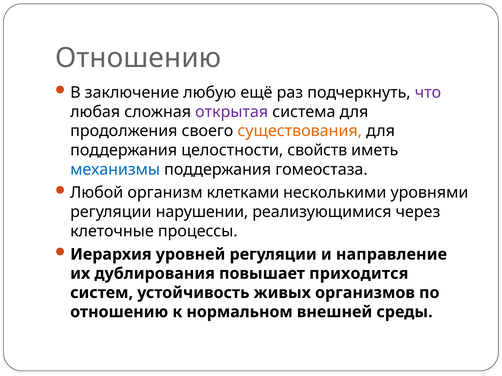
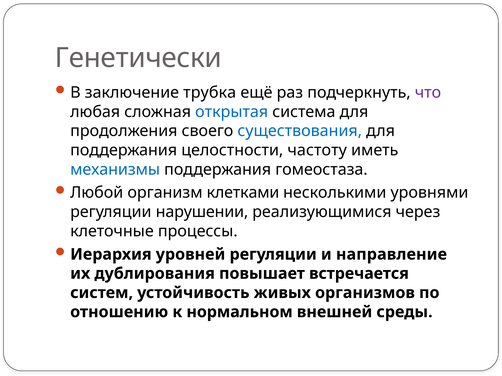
Отношению: Отношению -> Генетически (138, 58)
любую: любую -> трубка (210, 93)
открытая colour: purple -> blue (232, 112)
существования colour: orange -> blue (300, 131)
свойств: свойств -> частоту (317, 150)
приходится: приходится -> встречается (359, 274)
